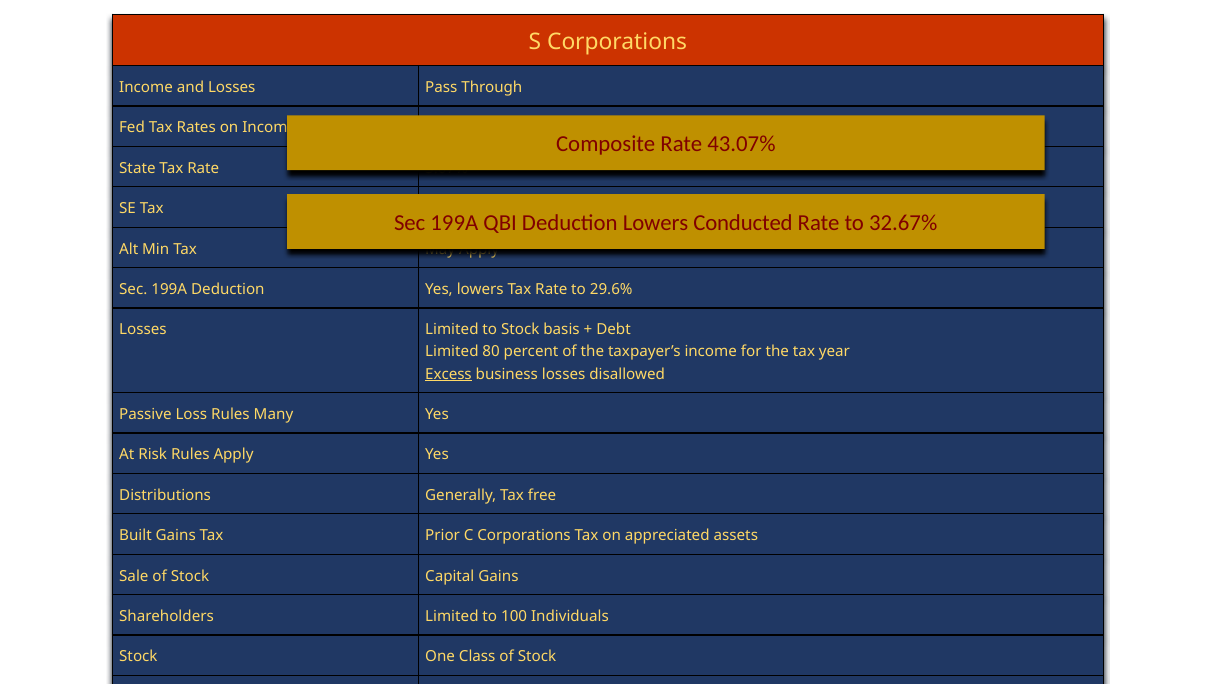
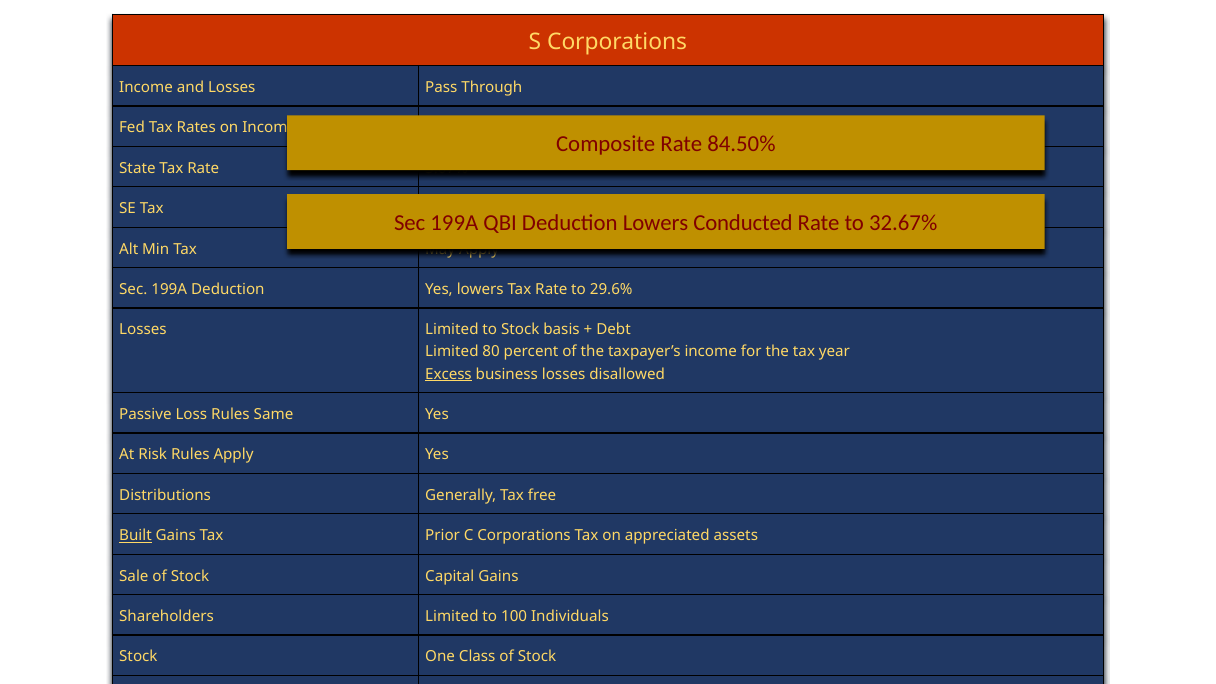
43.07%: 43.07% -> 84.50% (741, 144)
Many: Many -> Same (274, 414)
Built underline: none -> present (136, 536)
